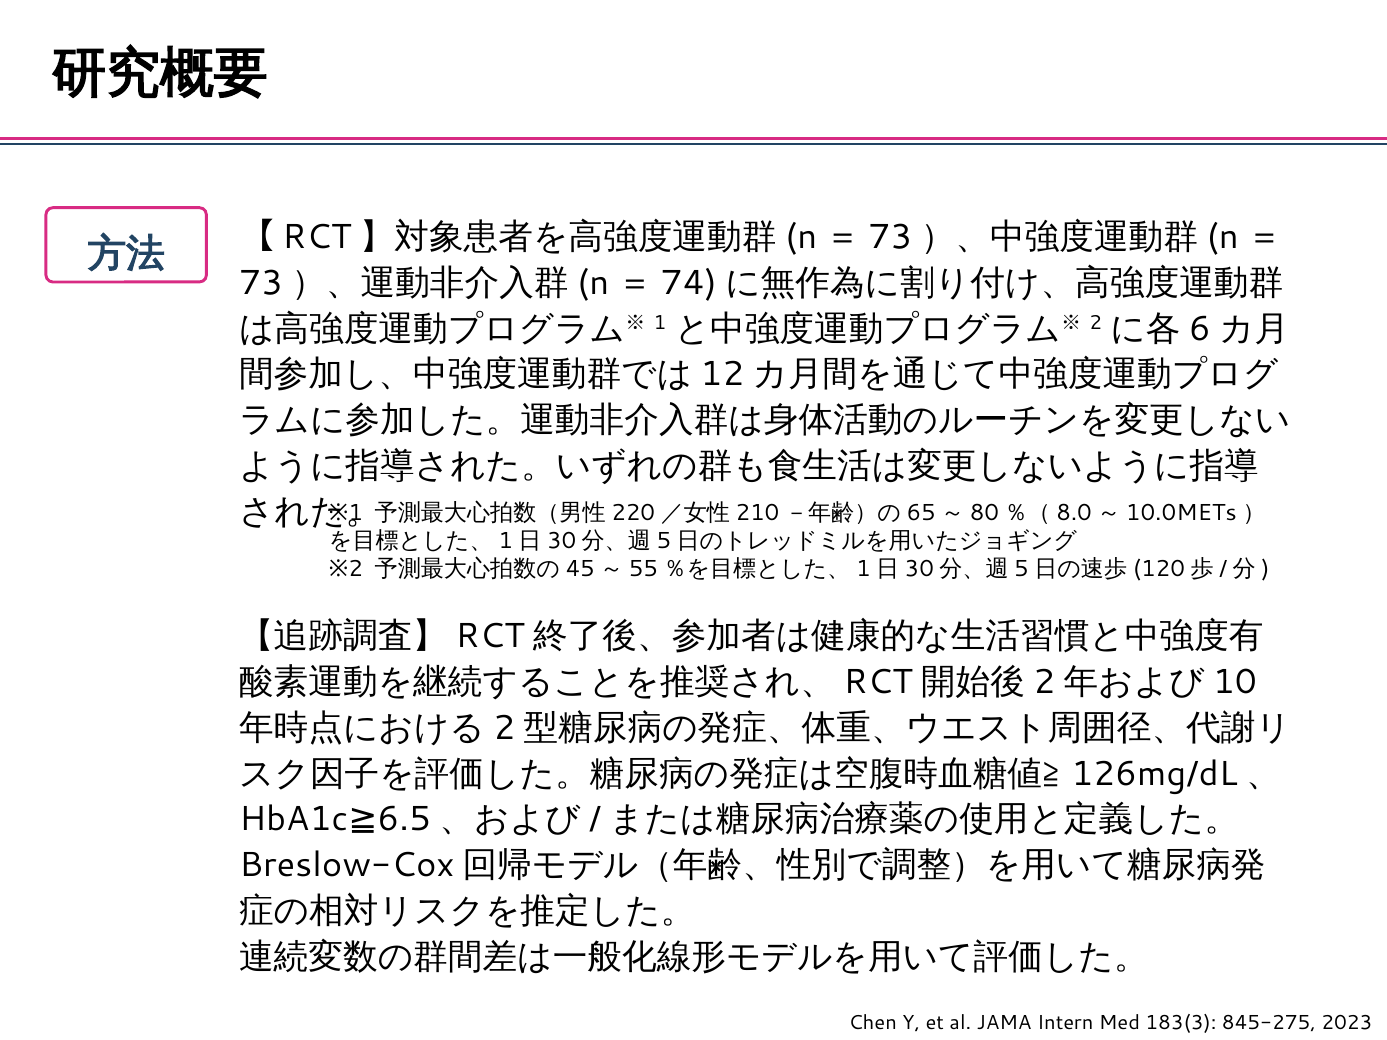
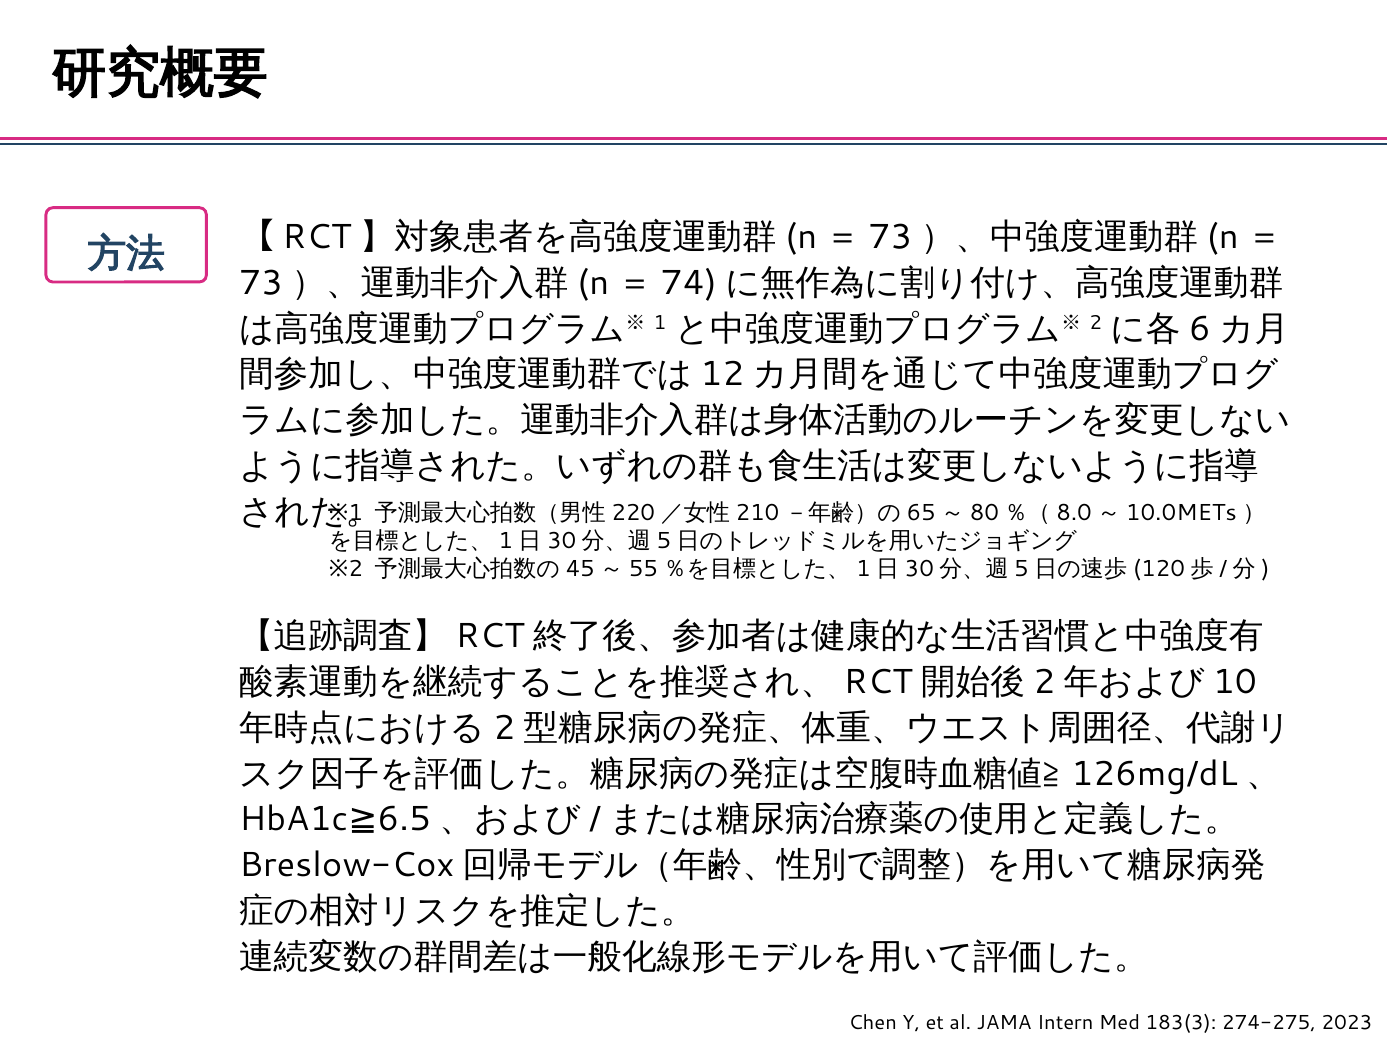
845-275: 845-275 -> 274-275 (1269, 1023)
